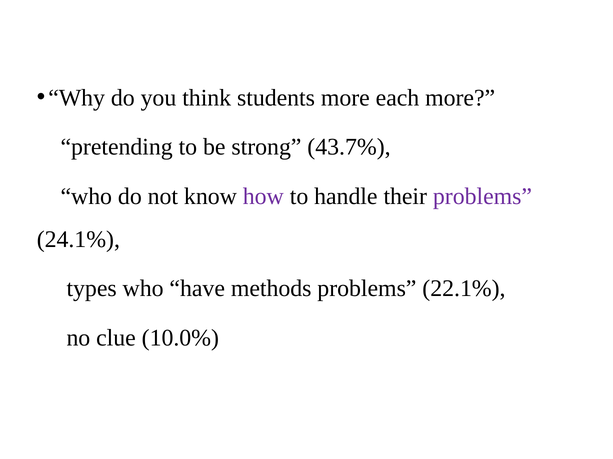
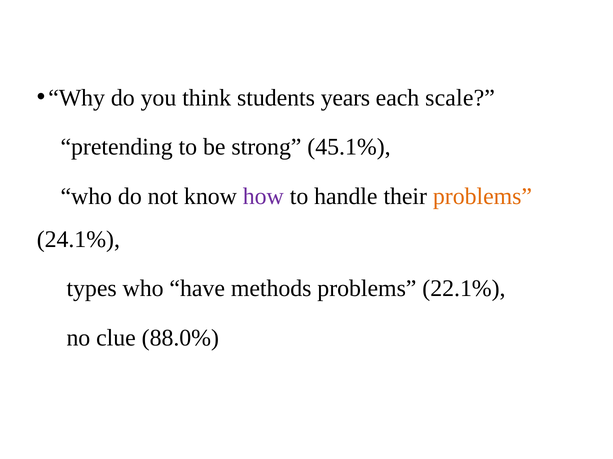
students more: more -> years (345, 98)
each more: more -> scale (460, 98)
43.7%: 43.7% -> 45.1% (349, 147)
problems colour: purple -> orange (482, 197)
10.0%: 10.0% -> 88.0% (180, 338)
